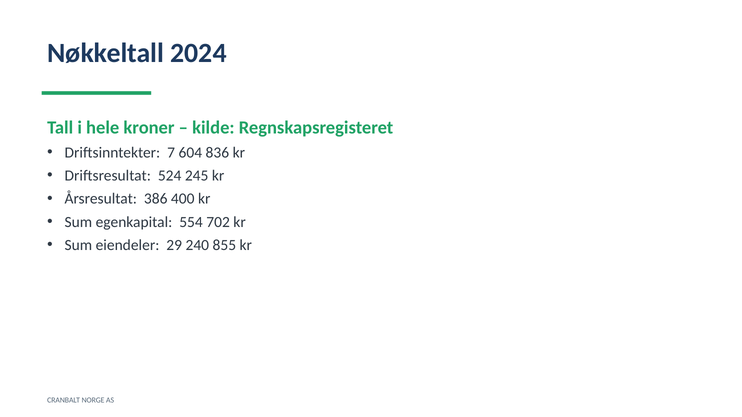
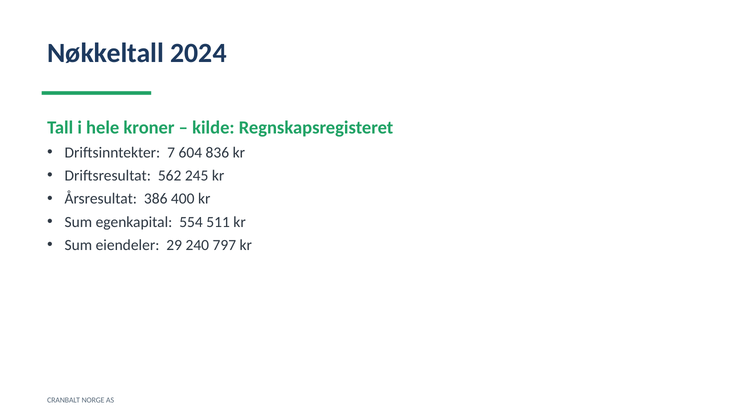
524: 524 -> 562 (170, 176)
702: 702 -> 511 (218, 222)
855: 855 -> 797 (224, 245)
